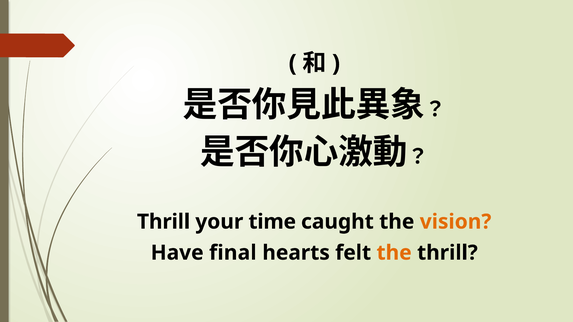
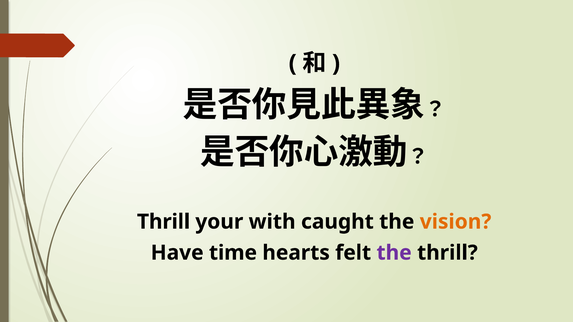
time: time -> with (272, 222)
final: final -> time (233, 253)
the colour: orange -> purple (394, 253)
